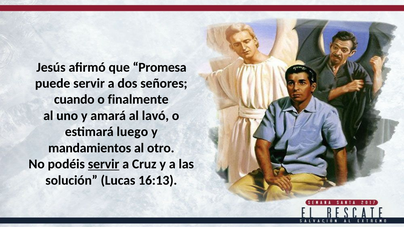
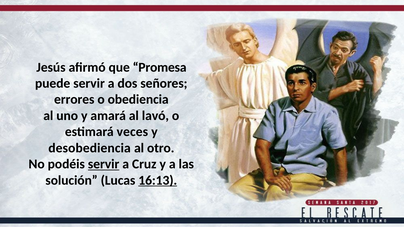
cuando: cuando -> errores (74, 100)
finalmente: finalmente -> obediencia (138, 100)
luego: luego -> veces (132, 132)
mandamientos: mandamientos -> desobediencia (90, 148)
16:13 underline: none -> present (158, 180)
